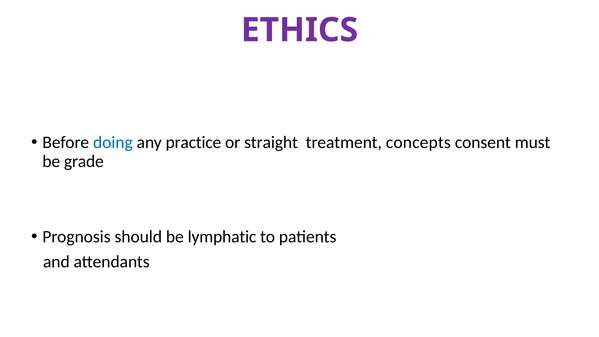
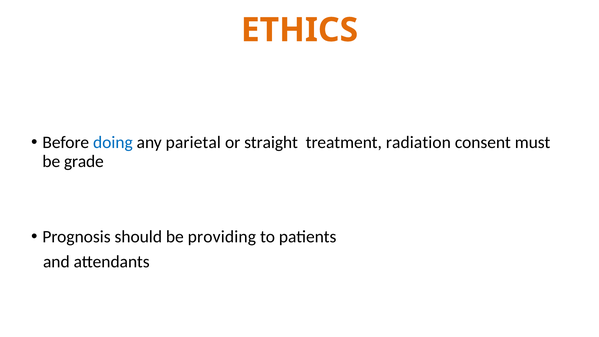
ETHICS colour: purple -> orange (299, 30)
practice: practice -> parietal (193, 142)
concepts: concepts -> radiation (418, 142)
lymphatic: lymphatic -> providing (222, 237)
